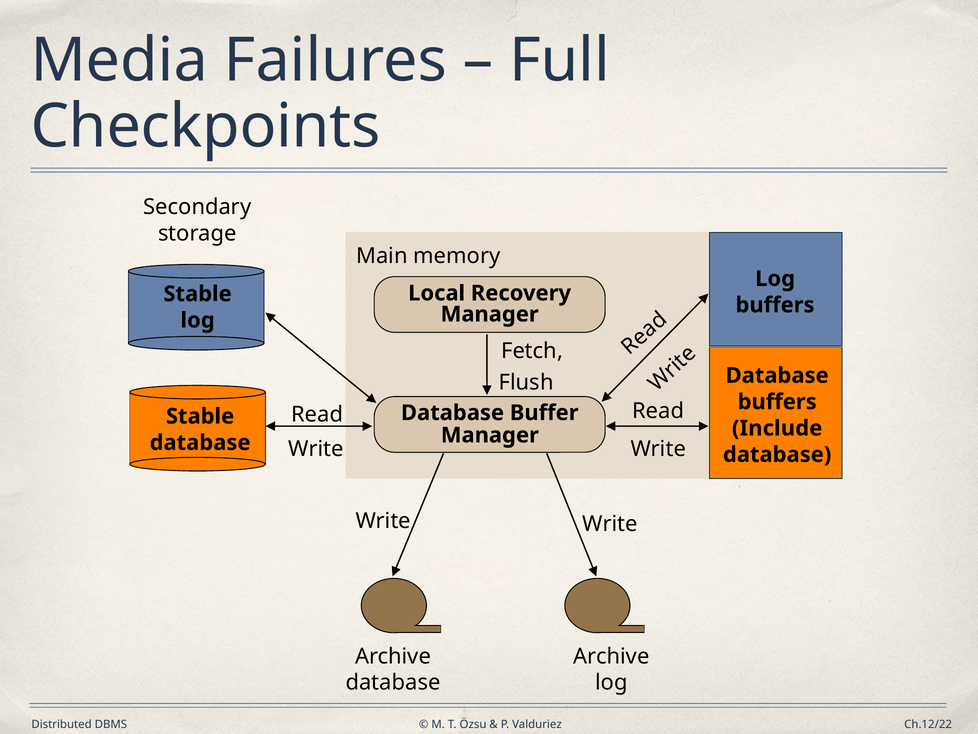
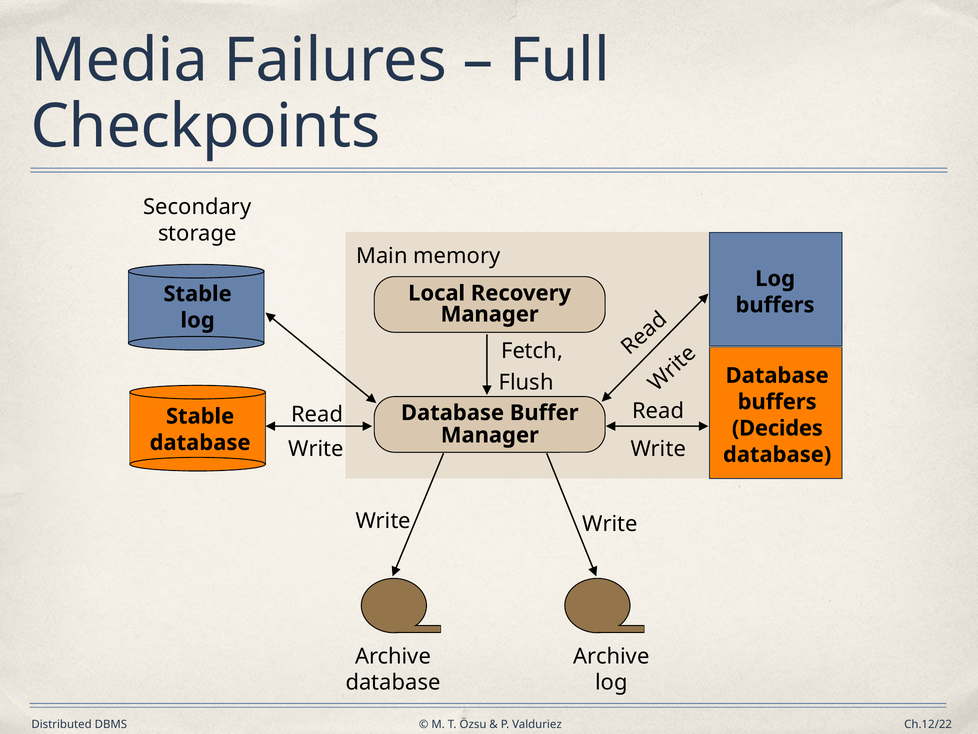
Include: Include -> Decides (777, 428)
